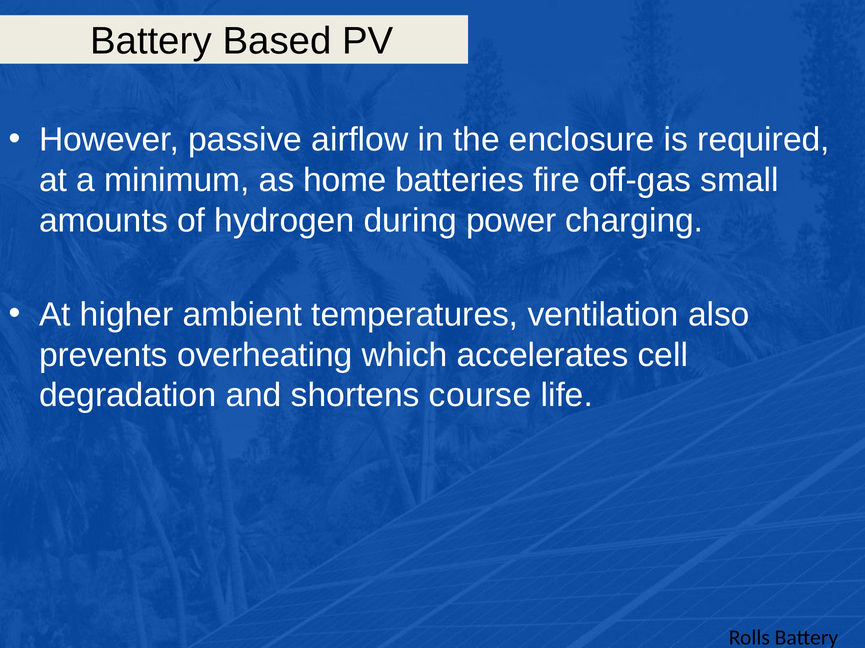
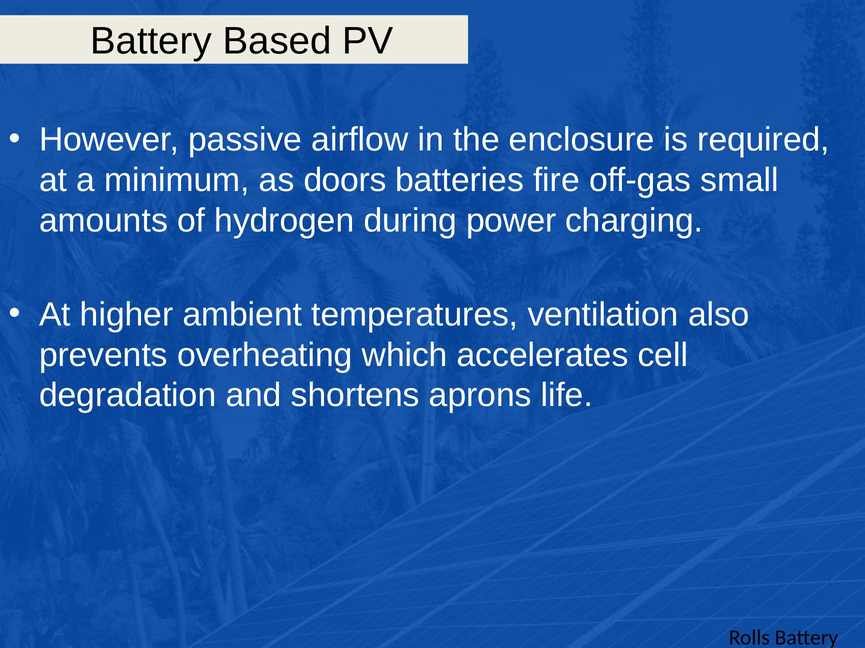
home: home -> doors (345, 180)
course: course -> aprons (480, 396)
